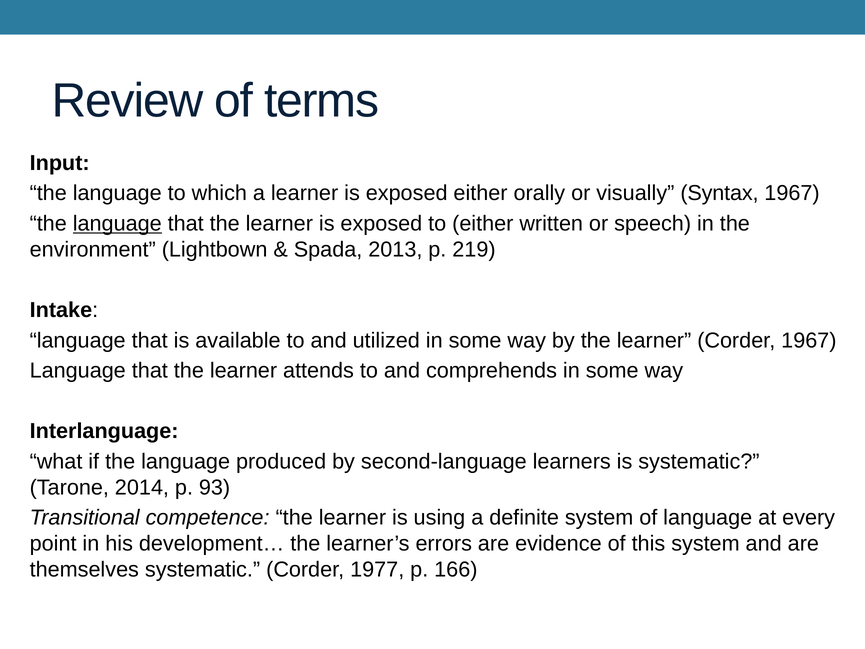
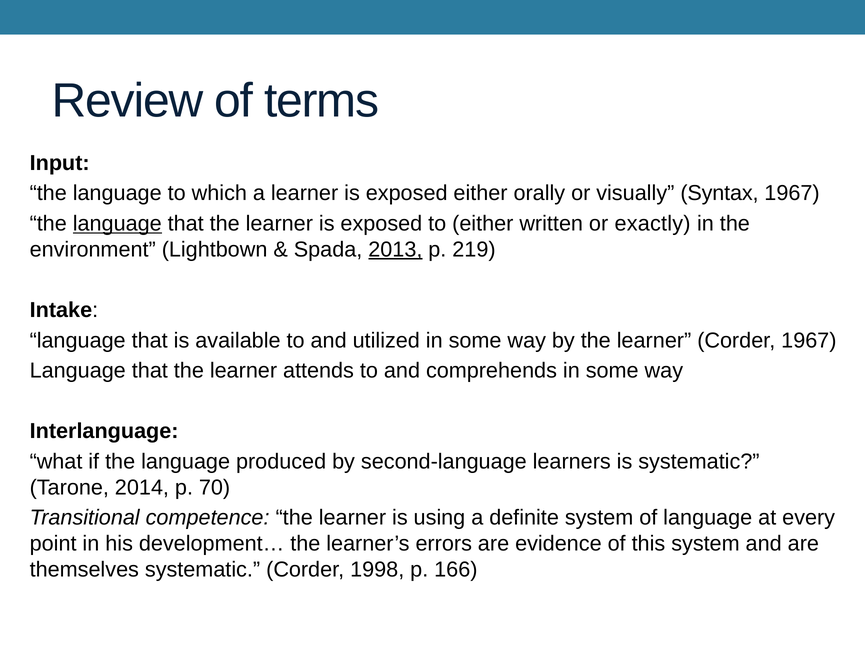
speech: speech -> exactly (653, 224)
2013 underline: none -> present (395, 249)
93: 93 -> 70 (215, 487)
1977: 1977 -> 1998 (377, 570)
